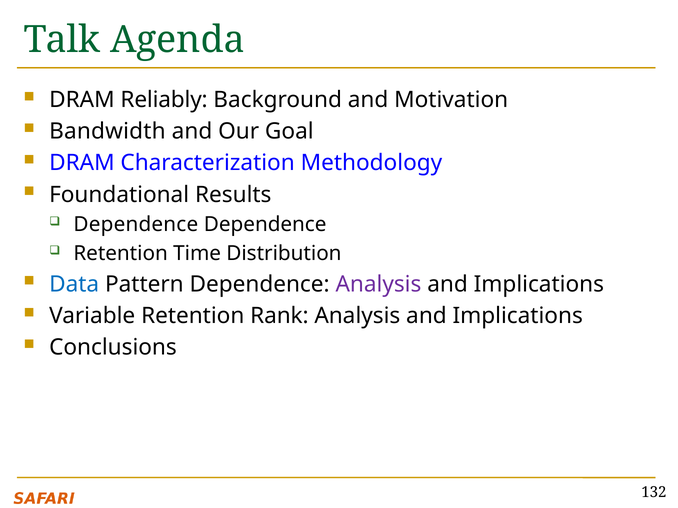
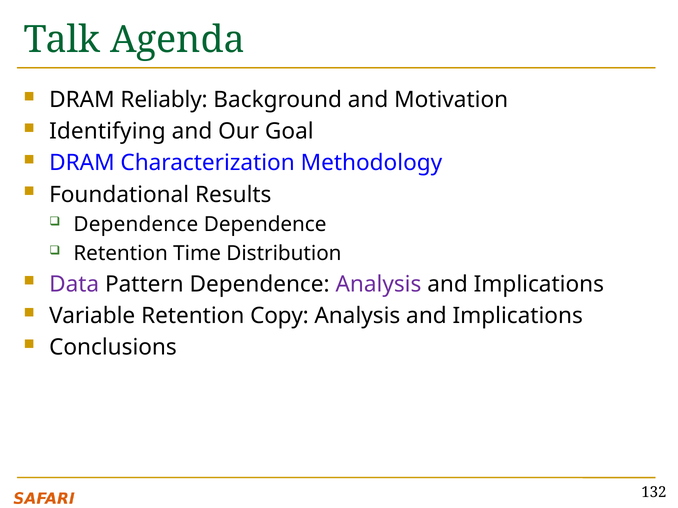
Bandwidth: Bandwidth -> Identifying (107, 132)
Data colour: blue -> purple (74, 284)
Rank: Rank -> Copy (279, 316)
